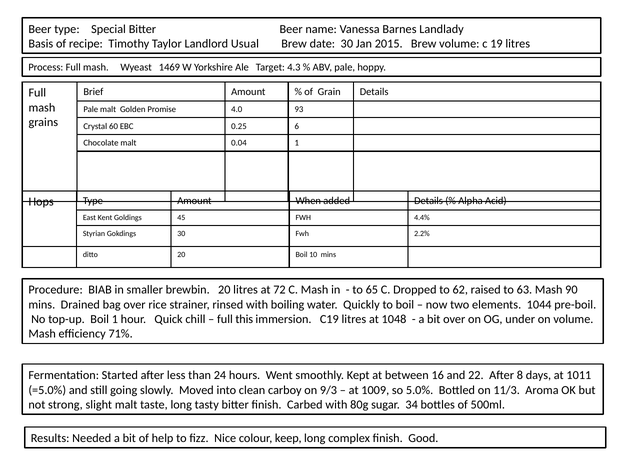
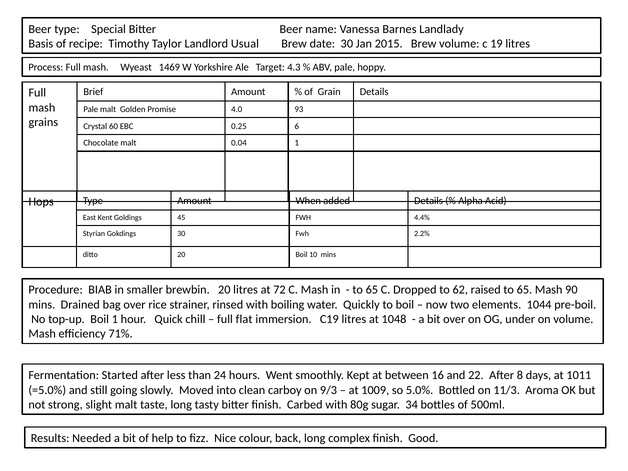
raised to 63: 63 -> 65 (524, 290)
this: this -> flat (244, 319)
keep: keep -> back (288, 438)
